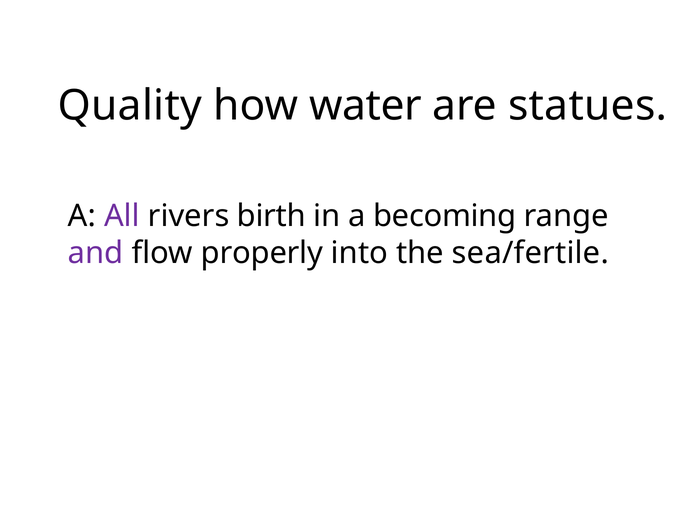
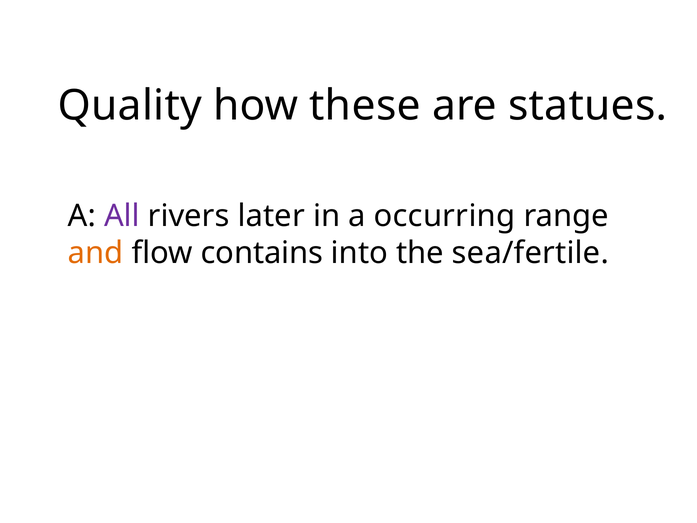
water: water -> these (365, 106)
birth: birth -> later (271, 216)
becoming: becoming -> occurring (444, 216)
and colour: purple -> orange (96, 253)
properly: properly -> contains (262, 253)
